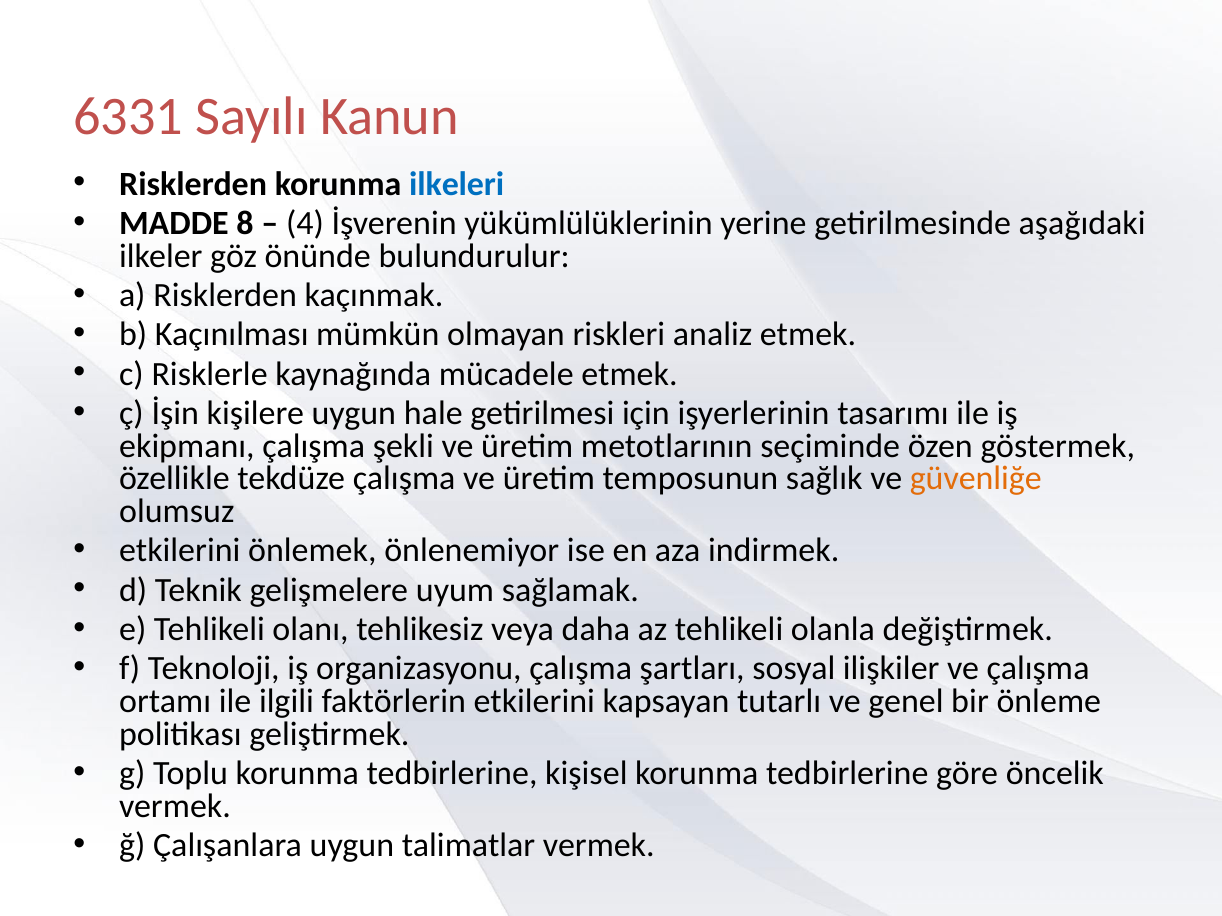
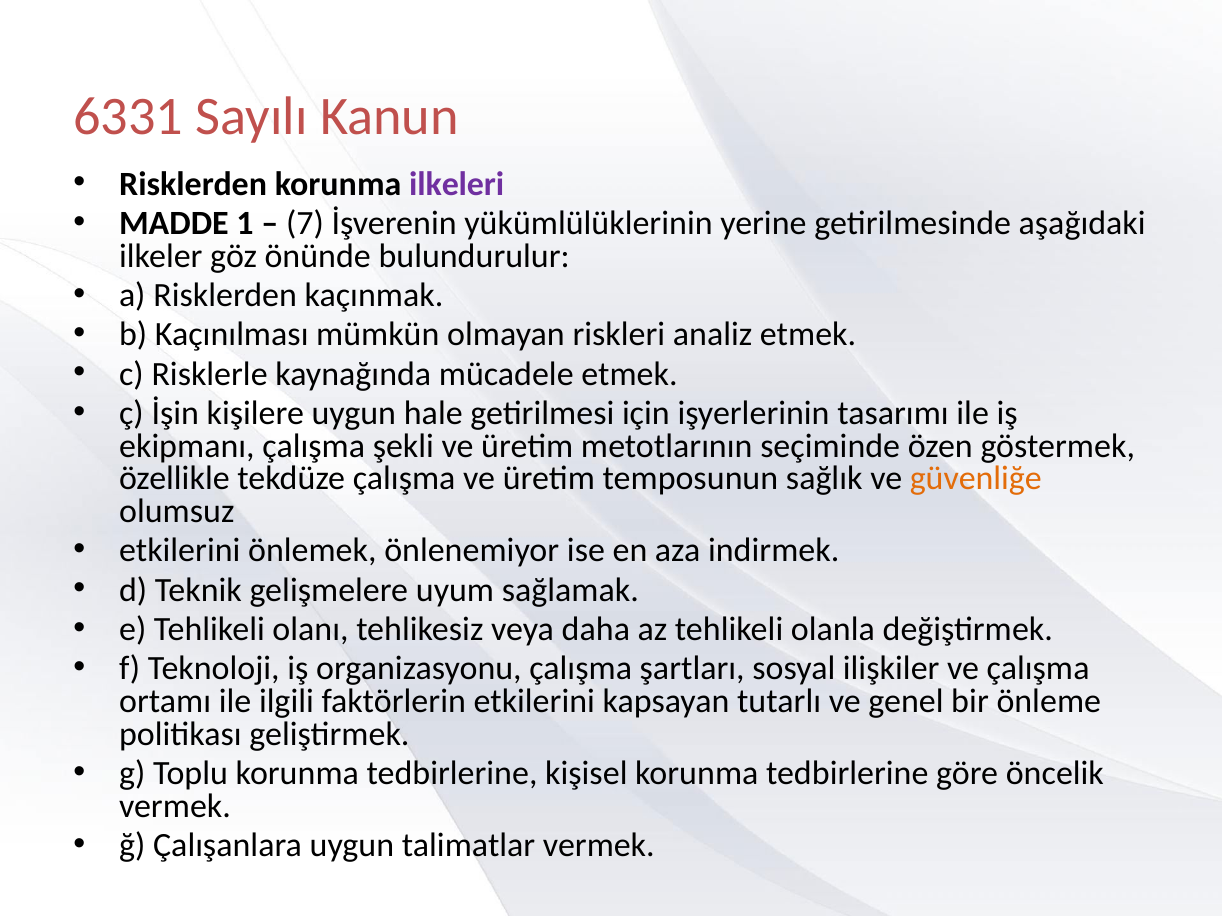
ilkeleri colour: blue -> purple (457, 184)
8: 8 -> 1 (245, 223)
4: 4 -> 7 (305, 223)
